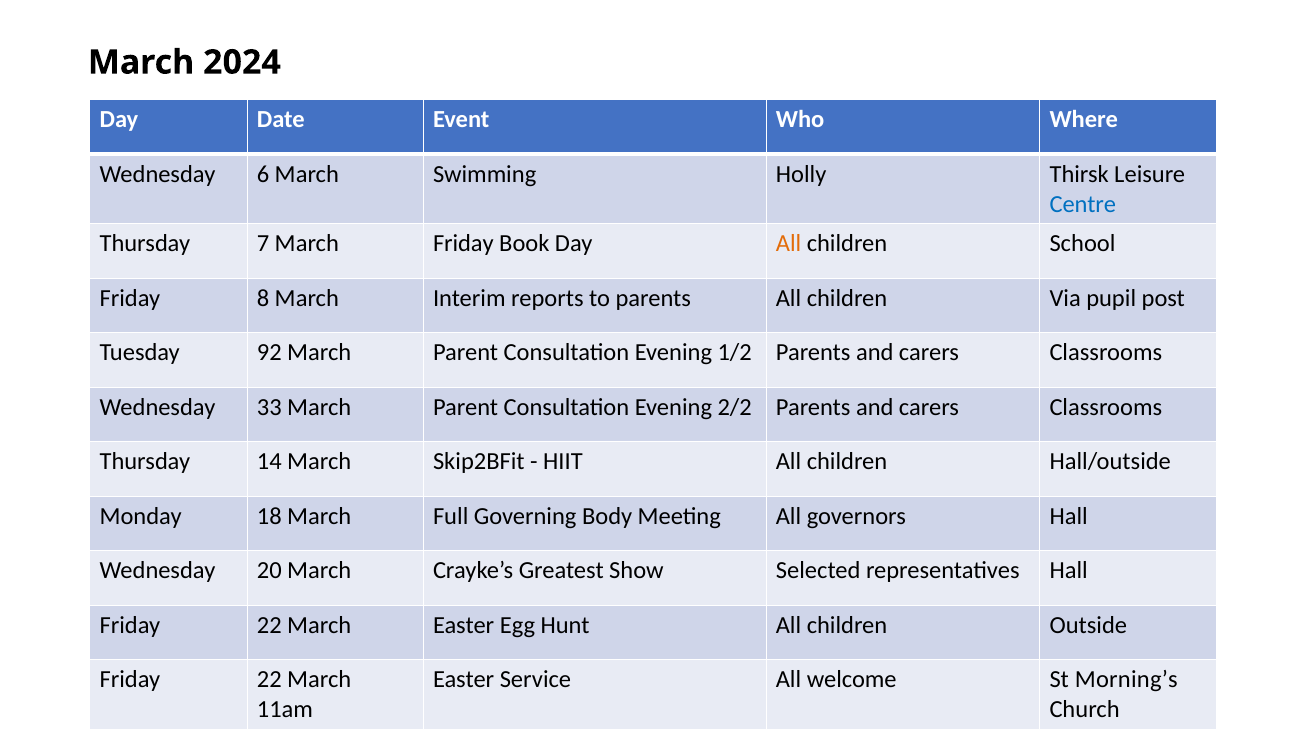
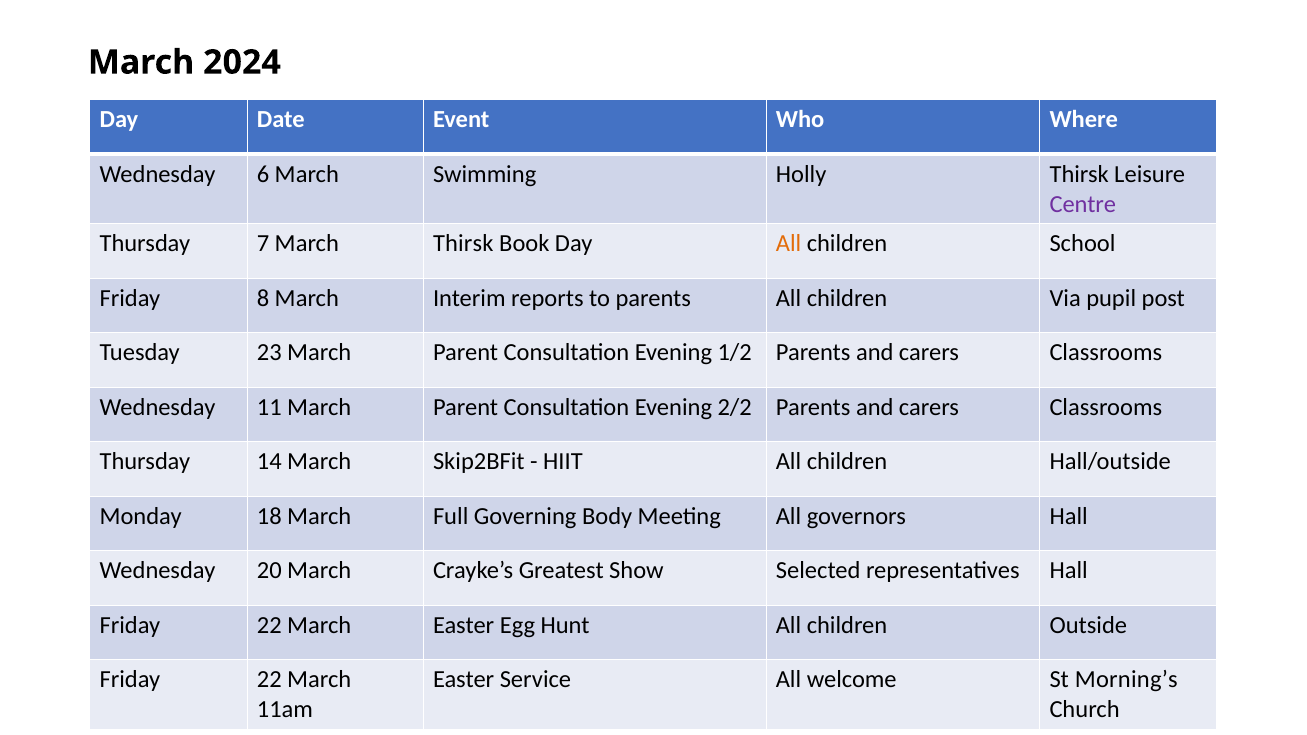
Centre colour: blue -> purple (1083, 204)
March Friday: Friday -> Thirsk (463, 244)
92: 92 -> 23 (269, 353)
33: 33 -> 11 (269, 407)
